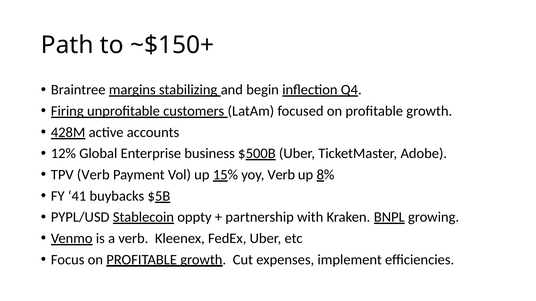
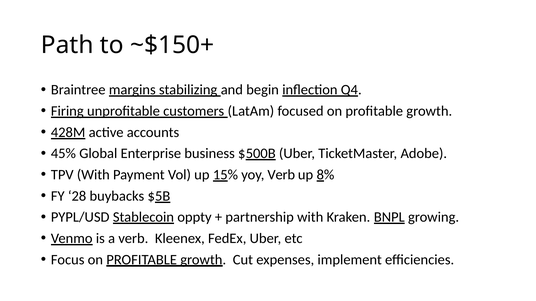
12%: 12% -> 45% (63, 154)
TPV Verb: Verb -> With (93, 175)
41: 41 -> 28 (77, 196)
